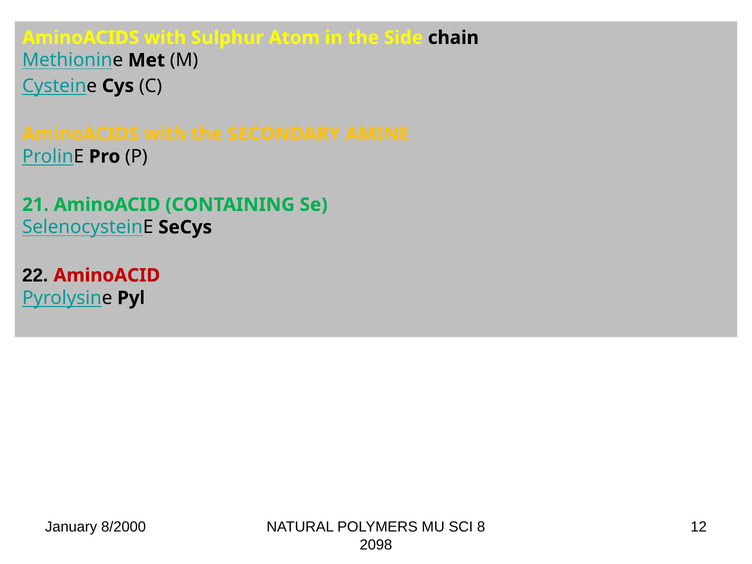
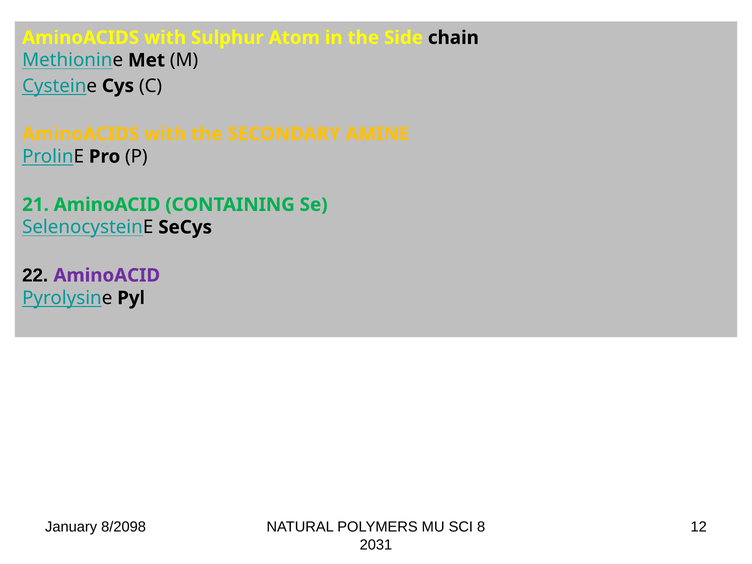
AminoACID colour: red -> purple (107, 275)
8/2000: 8/2000 -> 8/2098 (124, 527)
2098: 2098 -> 2031 (376, 545)
